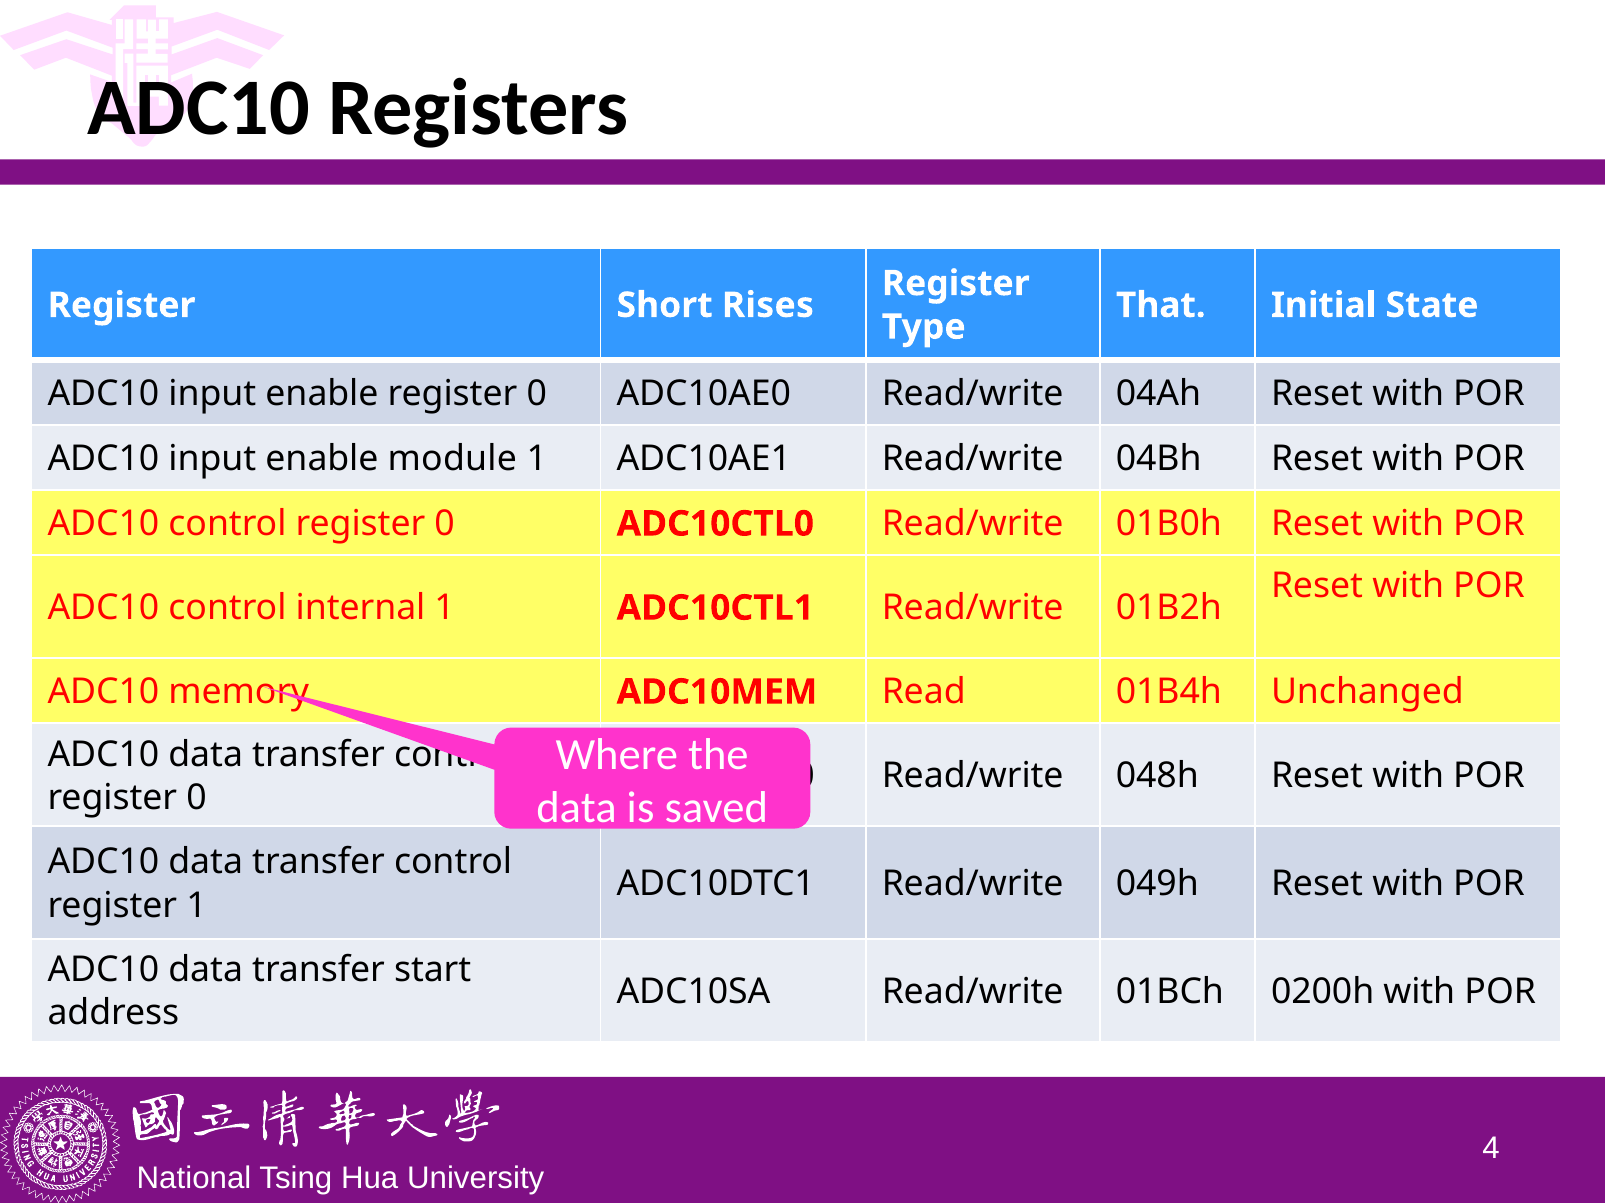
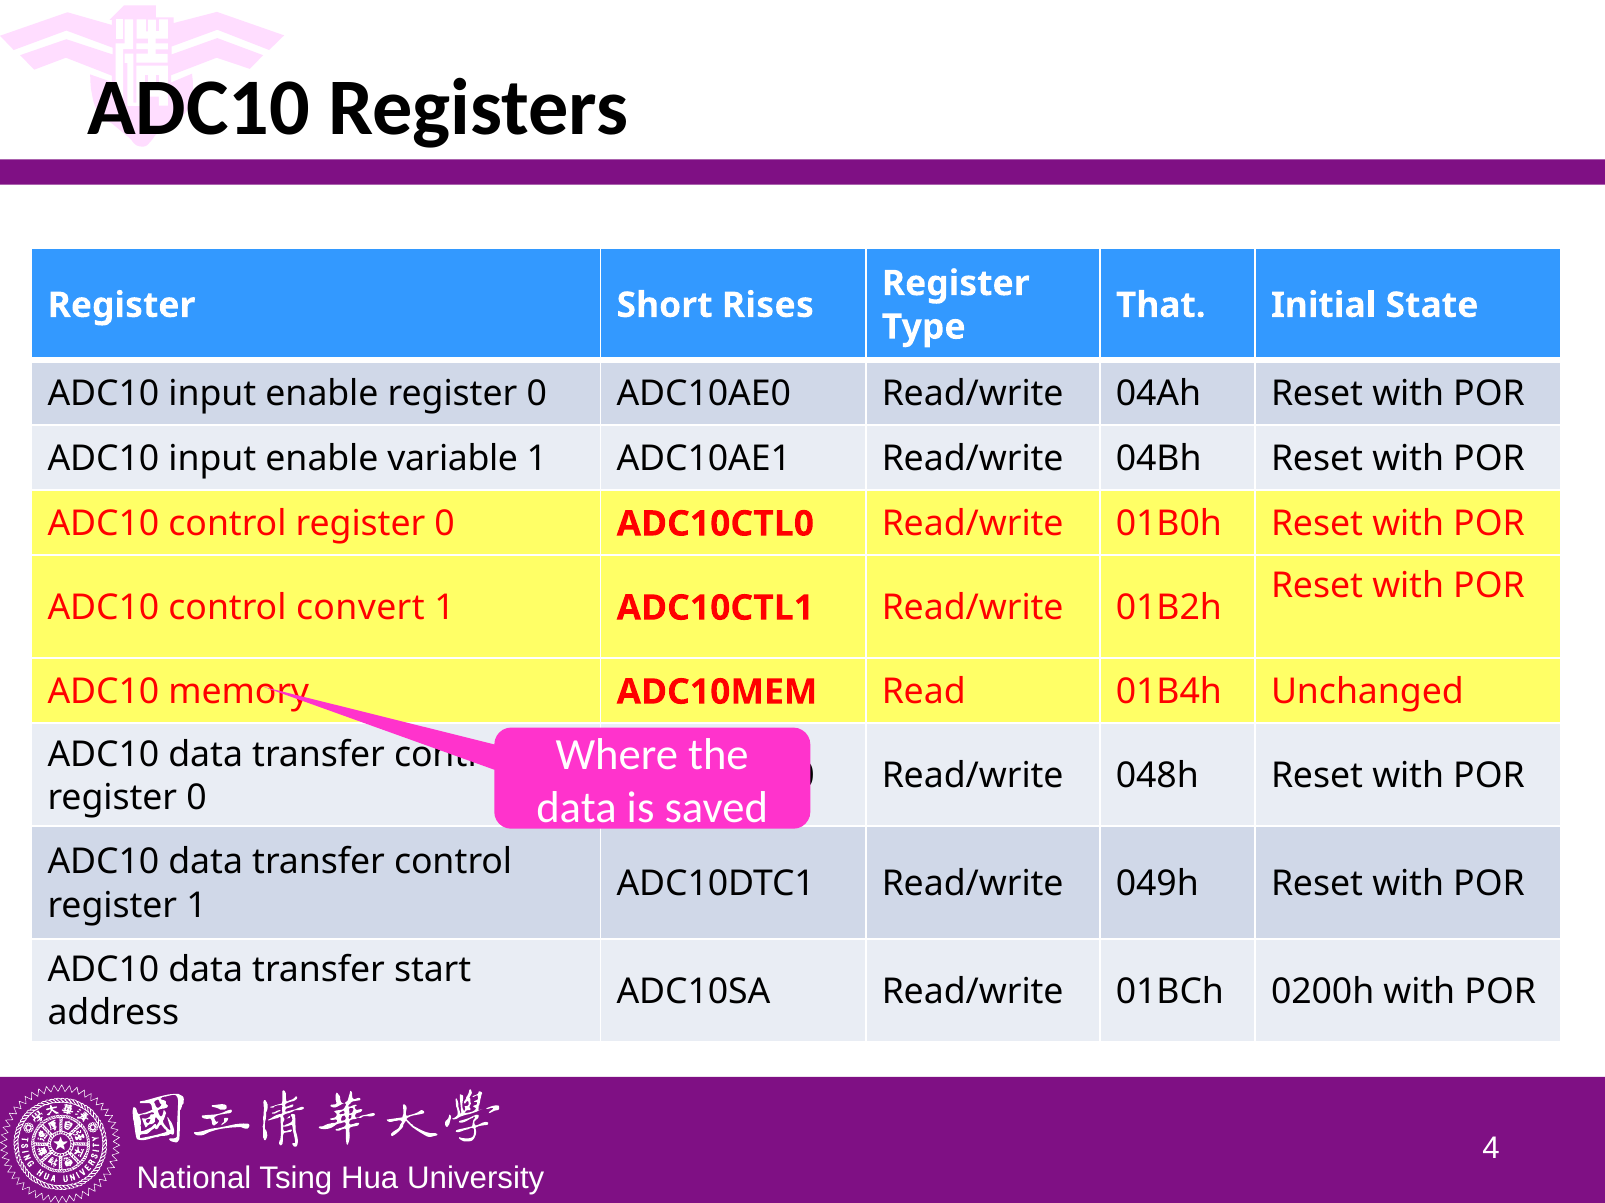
module: module -> variable (453, 459)
internal: internal -> convert (360, 608)
